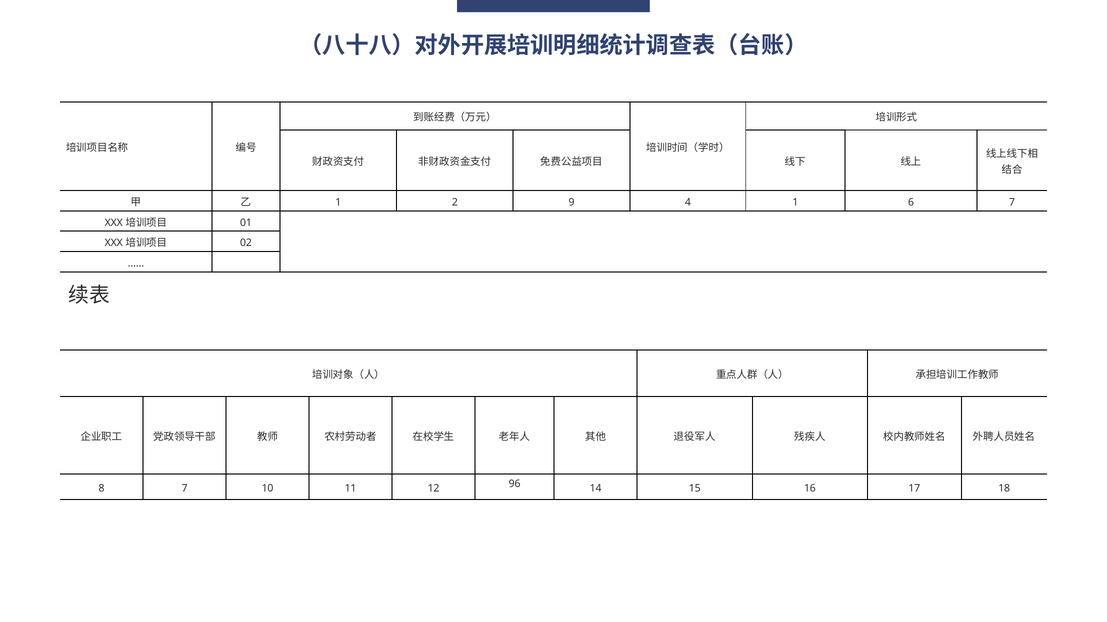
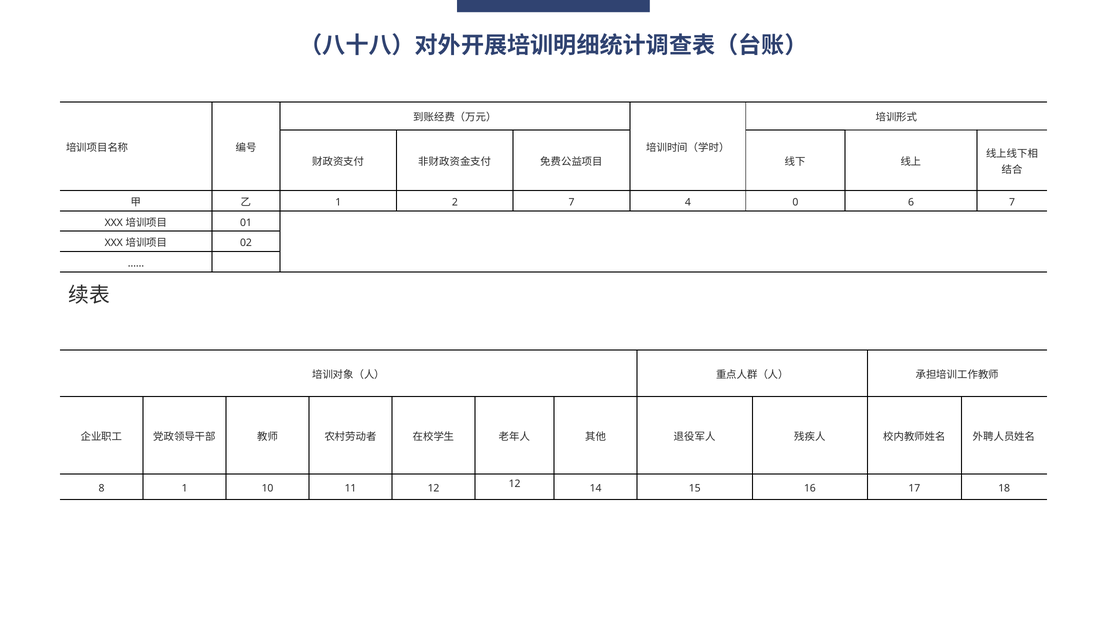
2 9: 9 -> 7 (572, 203)
4 1: 1 -> 0 (795, 203)
8 7: 7 -> 1 (185, 489)
12 96: 96 -> 12 (515, 484)
